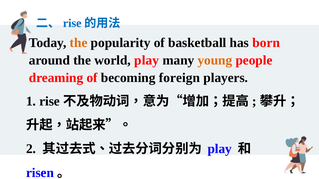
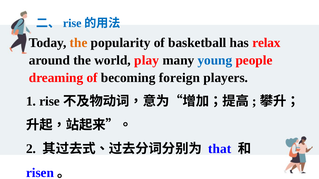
born: born -> relax (266, 43)
young colour: orange -> blue (215, 60)
play: play -> that (220, 149)
